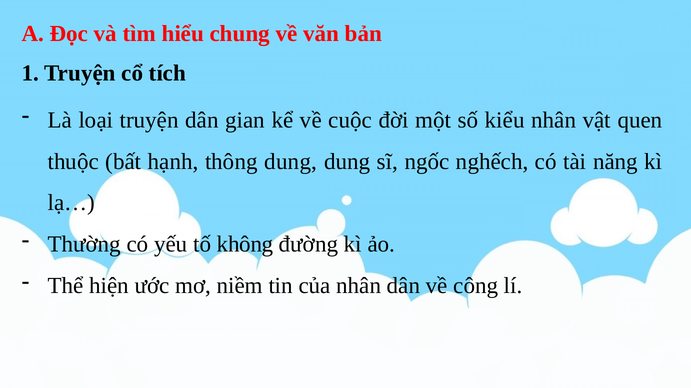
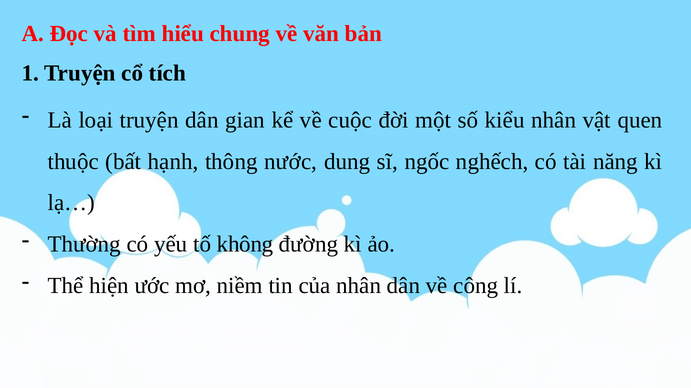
thông dung: dung -> nước (291, 162)
